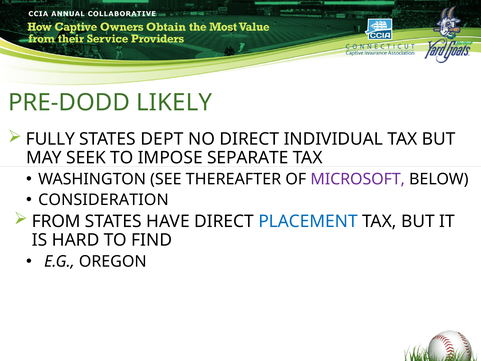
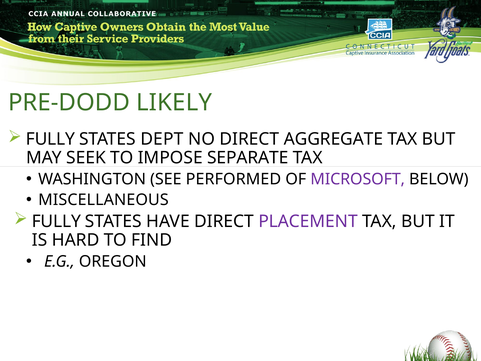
INDIVIDUAL: INDIVIDUAL -> AGGREGATE (333, 139)
THEREAFTER: THEREAFTER -> PERFORMED (233, 179)
CONSIDERATION: CONSIDERATION -> MISCELLANEOUS (103, 200)
FROM: FROM -> FULLY (56, 221)
PLACEMENT colour: blue -> purple (308, 221)
